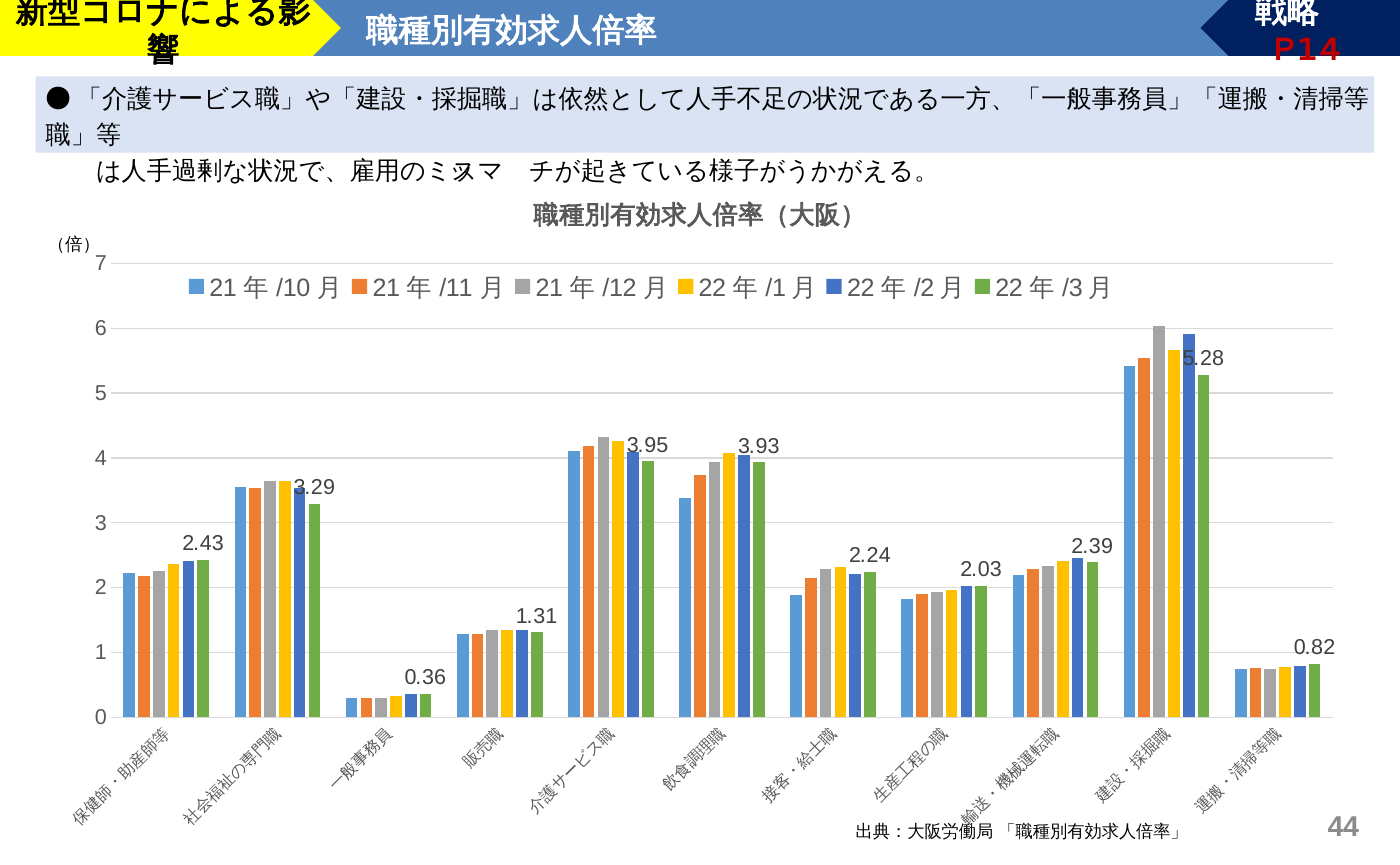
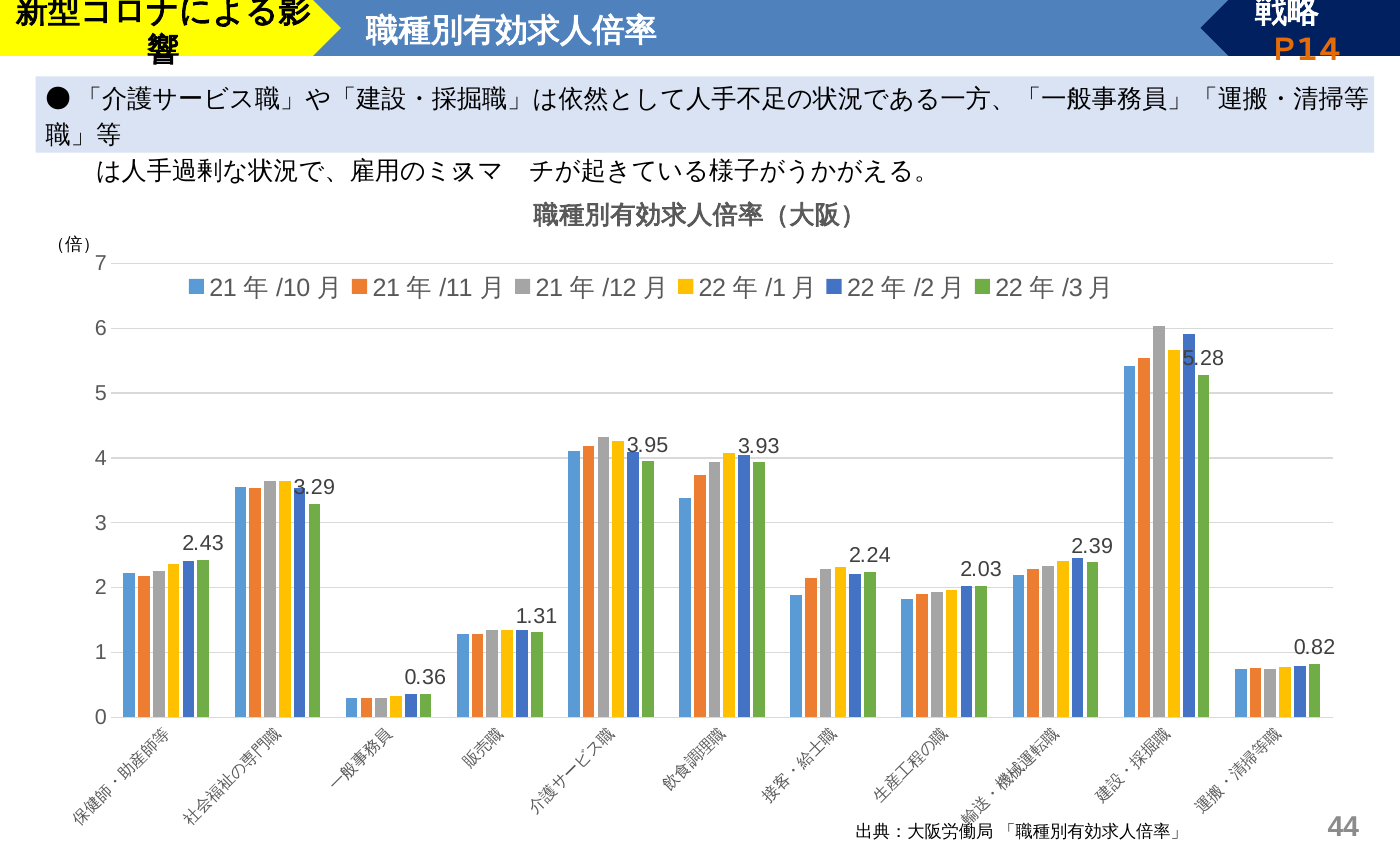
P14 colour: red -> orange (1307, 50)
